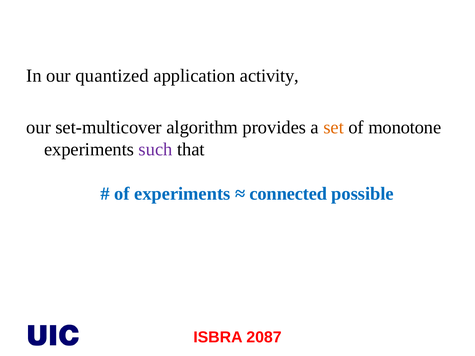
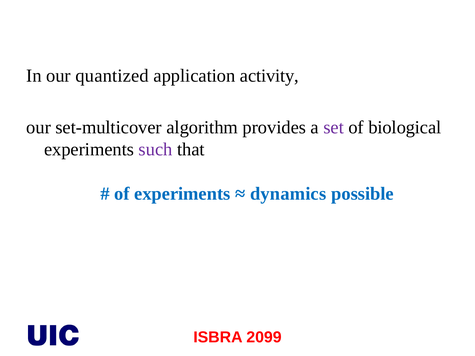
set colour: orange -> purple (334, 127)
monotone: monotone -> biological (405, 127)
connected: connected -> dynamics (288, 194)
2087: 2087 -> 2099 (264, 337)
